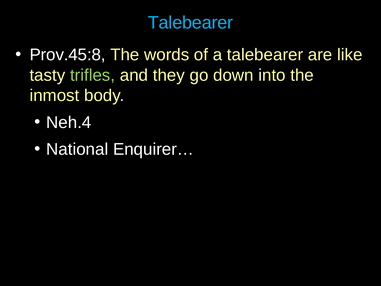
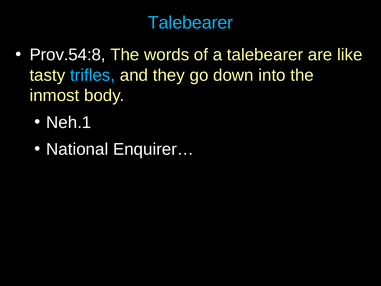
Prov.45:8: Prov.45:8 -> Prov.54:8 (68, 55)
trifles colour: light green -> light blue (93, 75)
Neh.4: Neh.4 -> Neh.1 (69, 122)
